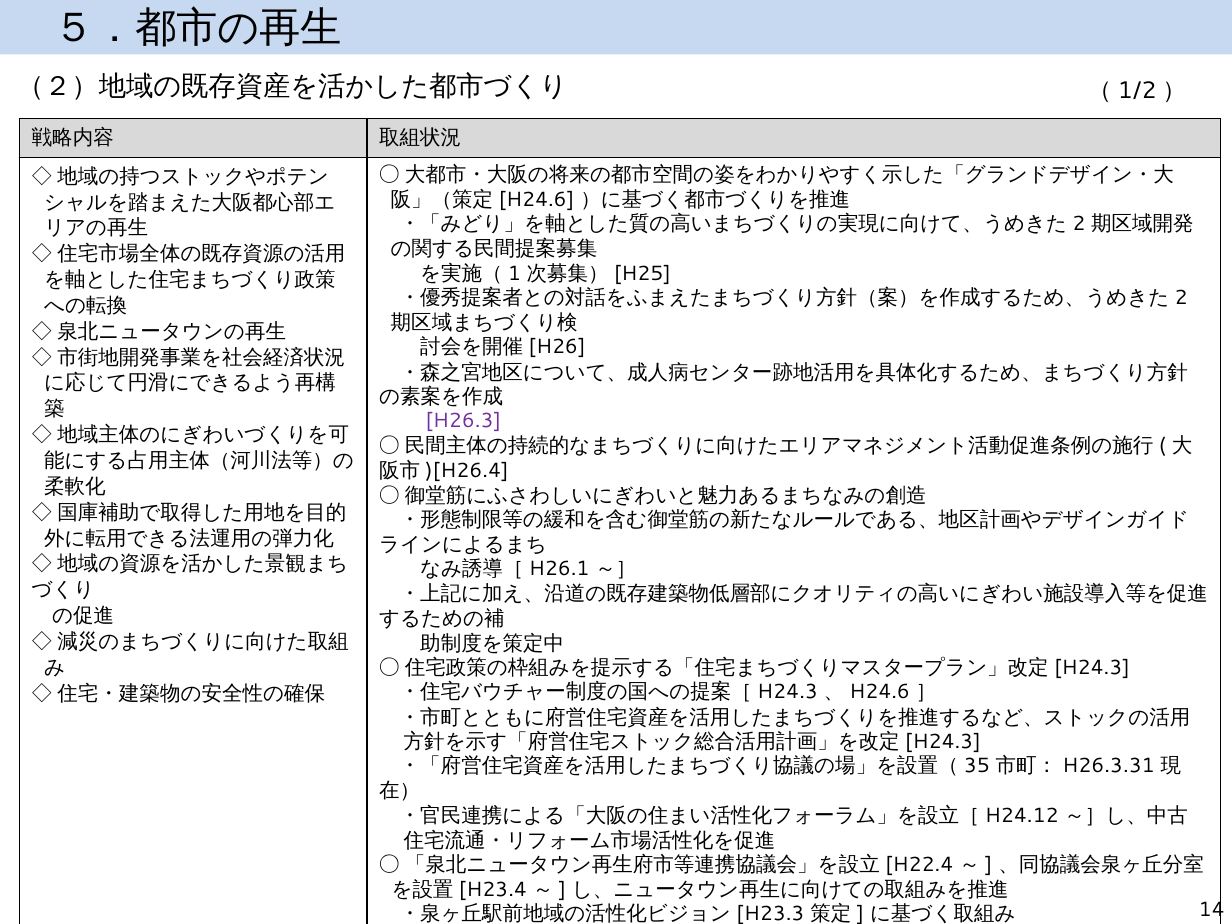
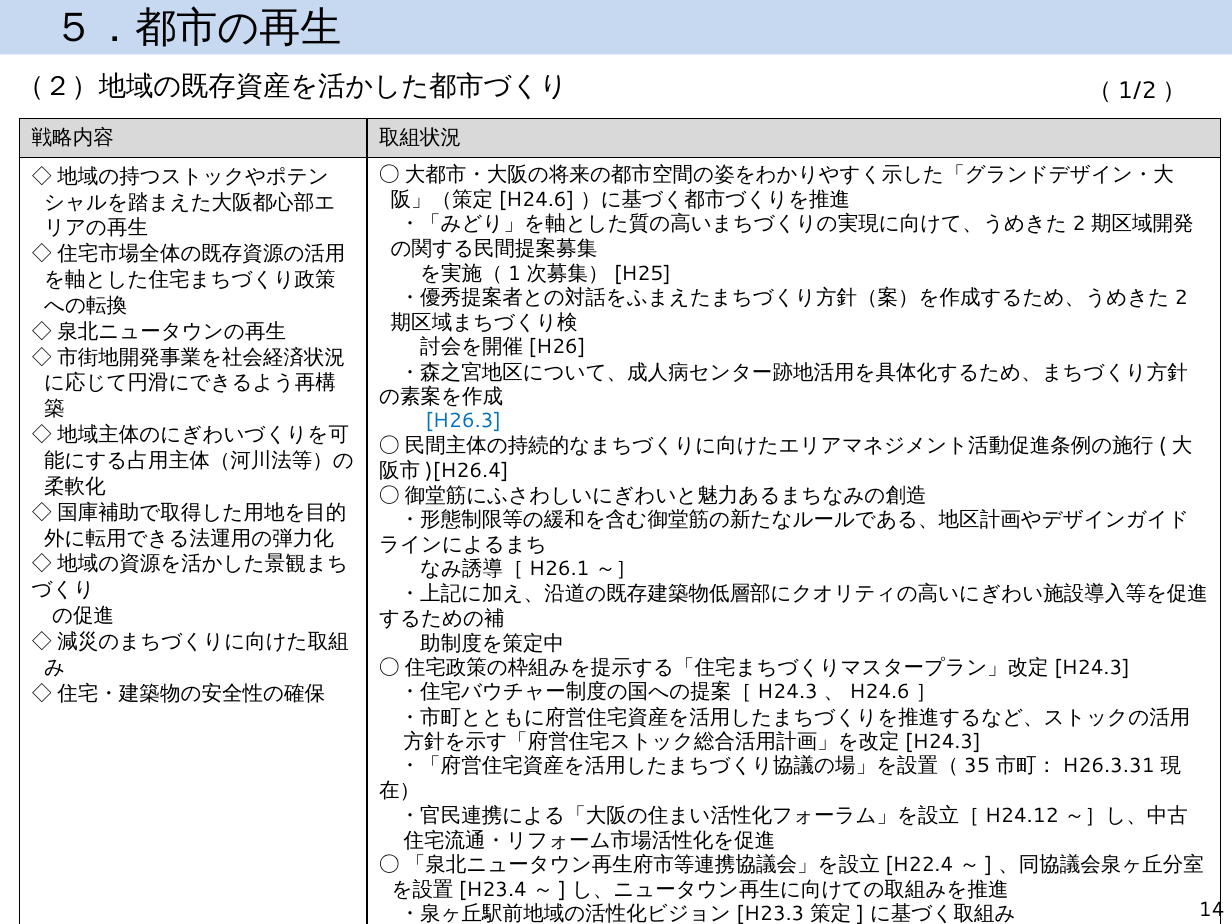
H26.3 colour: purple -> blue (463, 421)
